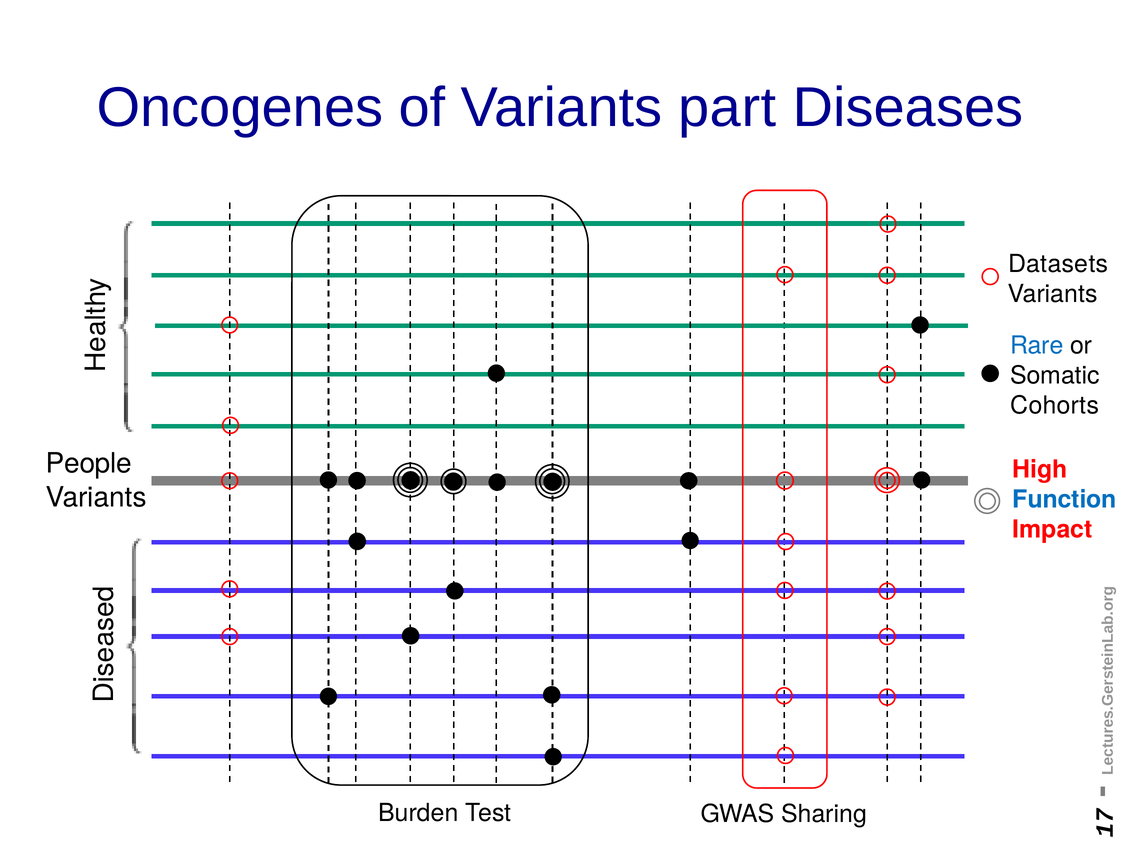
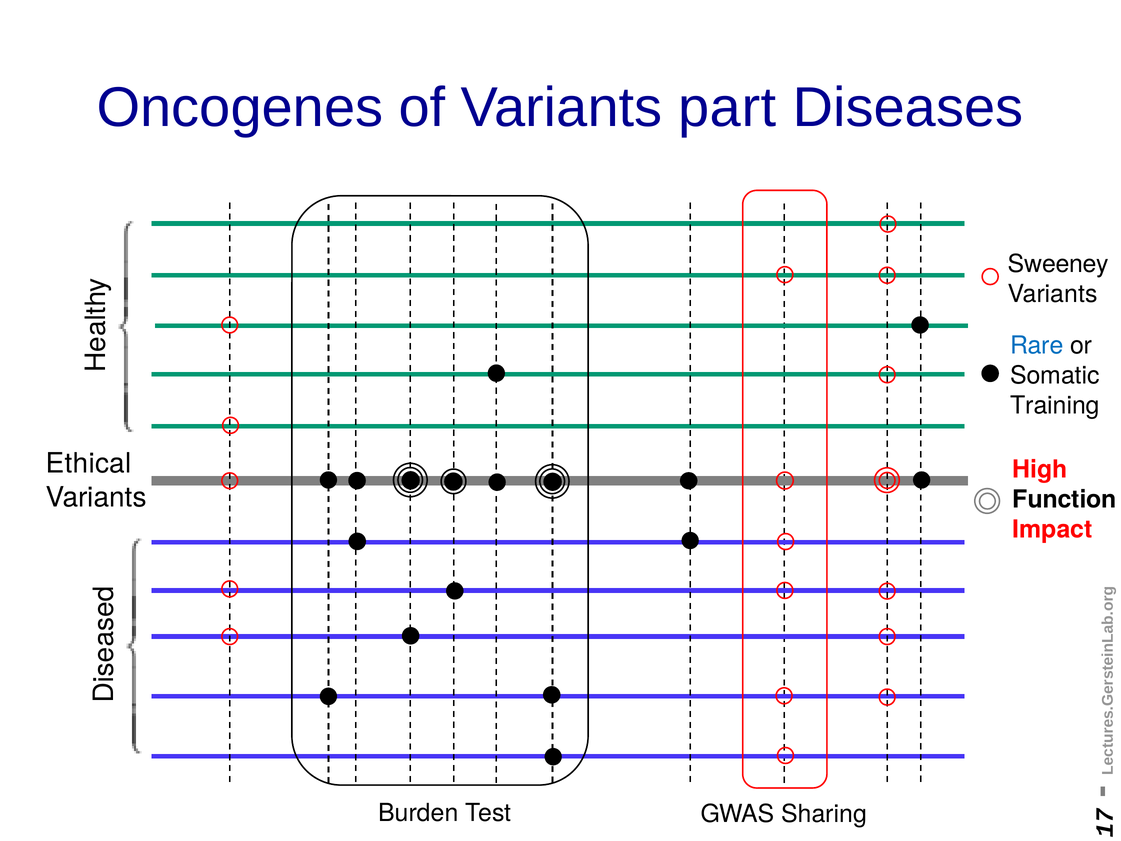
Datasets: Datasets -> Sweeney (1058, 264)
Cohorts: Cohorts -> Training (1055, 405)
People: People -> Ethical (89, 464)
Function colour: blue -> black (1065, 499)
